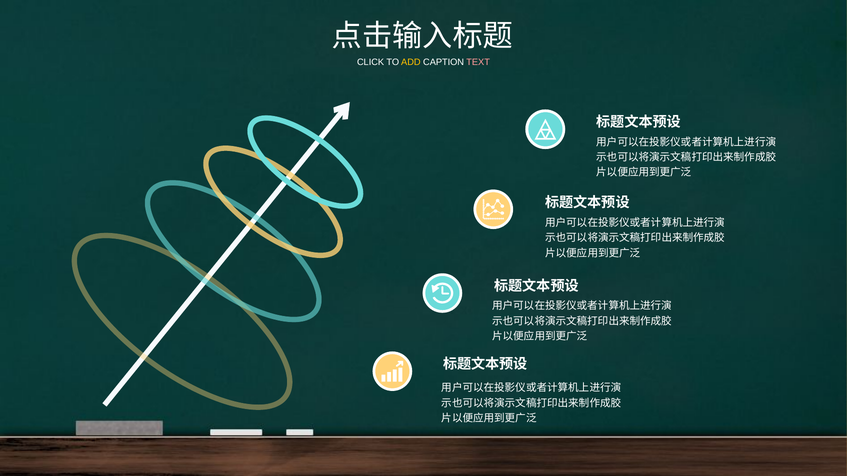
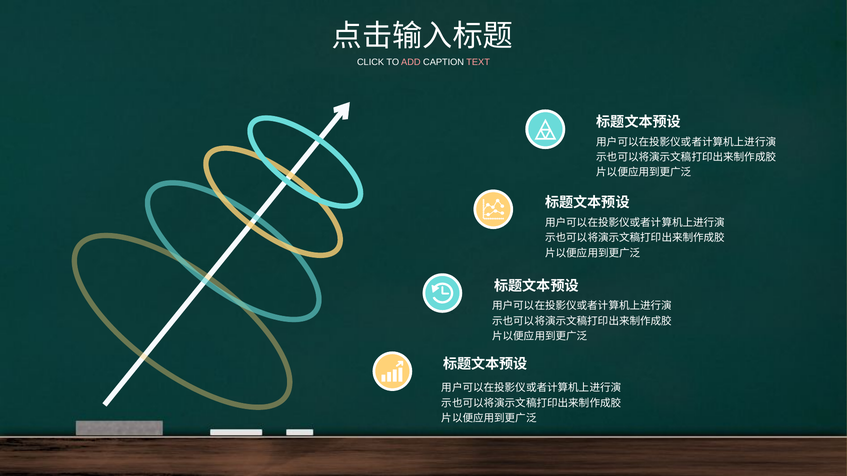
ADD colour: yellow -> pink (411, 62)
